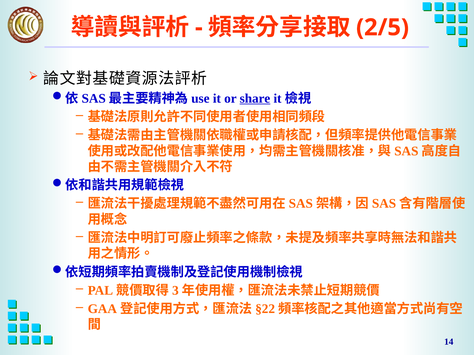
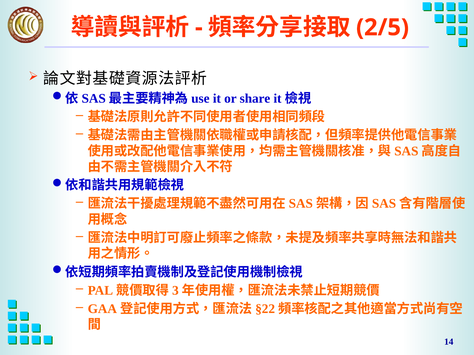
share underline: present -> none (255, 99)
